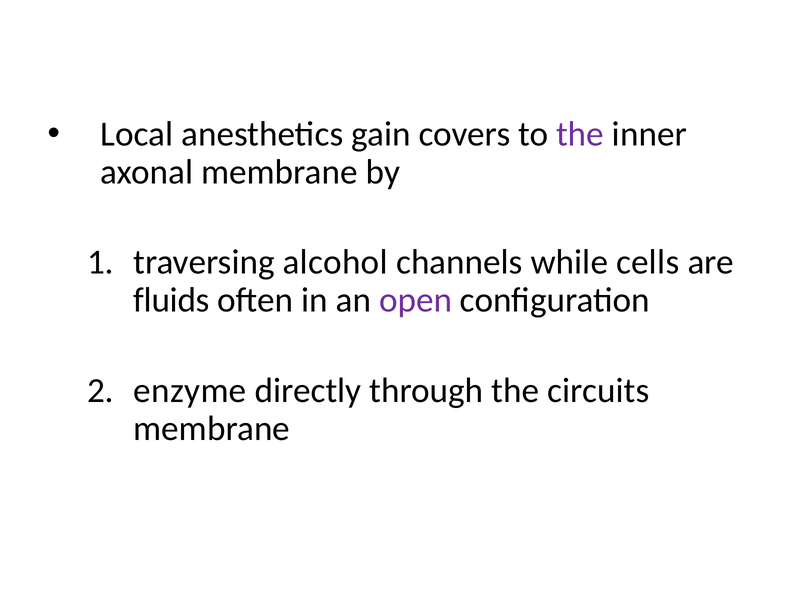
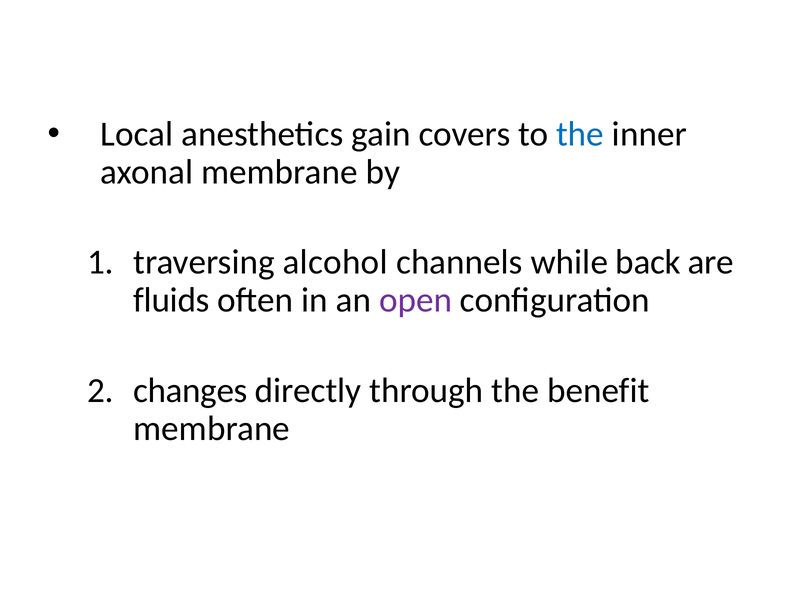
the colour: purple -> blue (580, 134)
cells: cells -> back (648, 262)
enzyme: enzyme -> changes (190, 390)
circuits: circuits -> benefit (598, 390)
